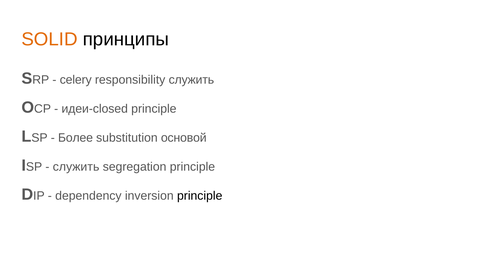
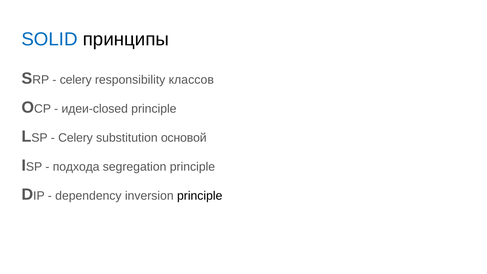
SOLID colour: orange -> blue (50, 39)
responsibility служить: служить -> классов (191, 80)
Более: Более -> Celery (75, 138)
служить: служить -> подхода (76, 167)
